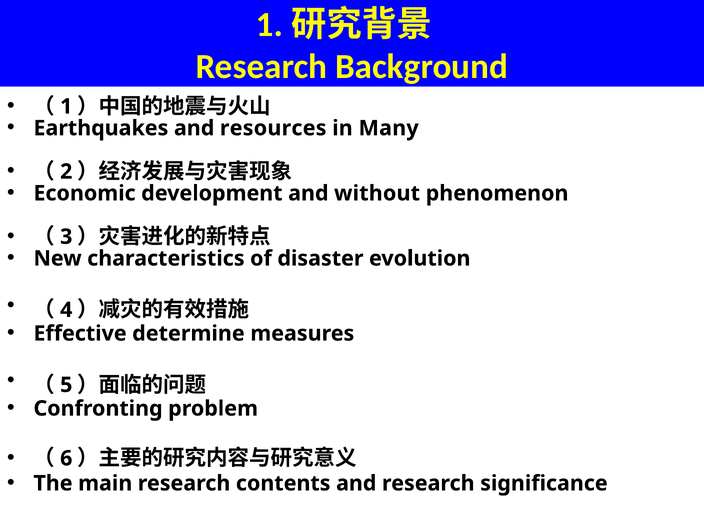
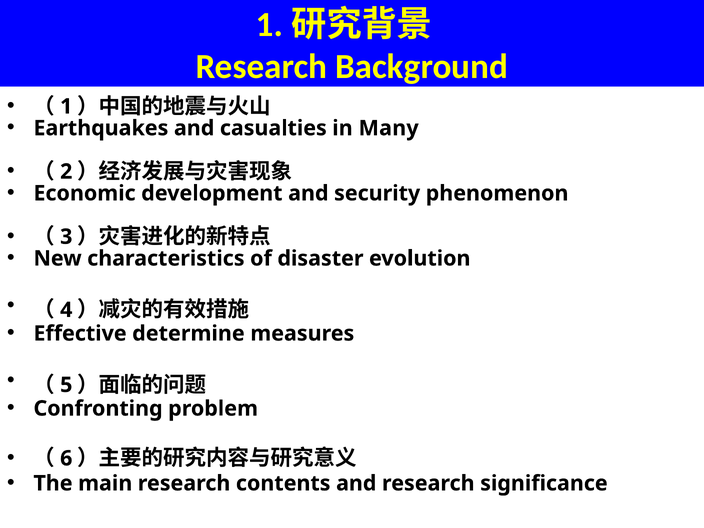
resources: resources -> casualties (273, 128)
without: without -> security (377, 193)
